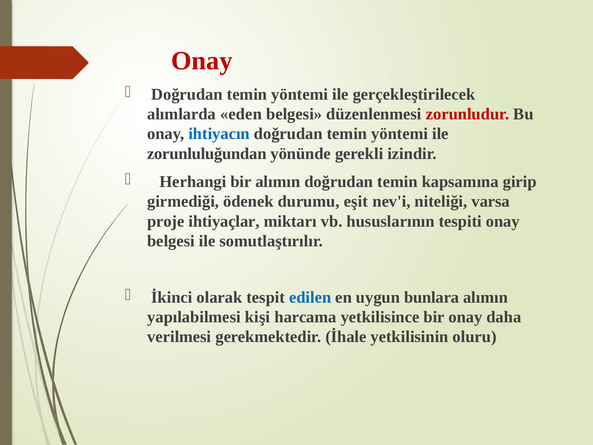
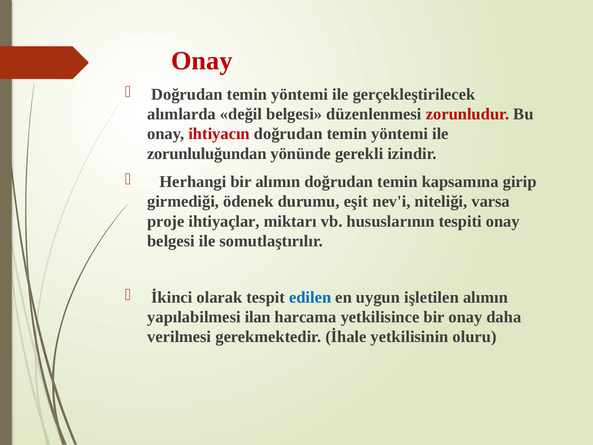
eden: eden -> değil (241, 114)
ihtiyacın colour: blue -> red (219, 134)
bunlara: bunlara -> işletilen (431, 297)
kişi: kişi -> ilan (258, 317)
